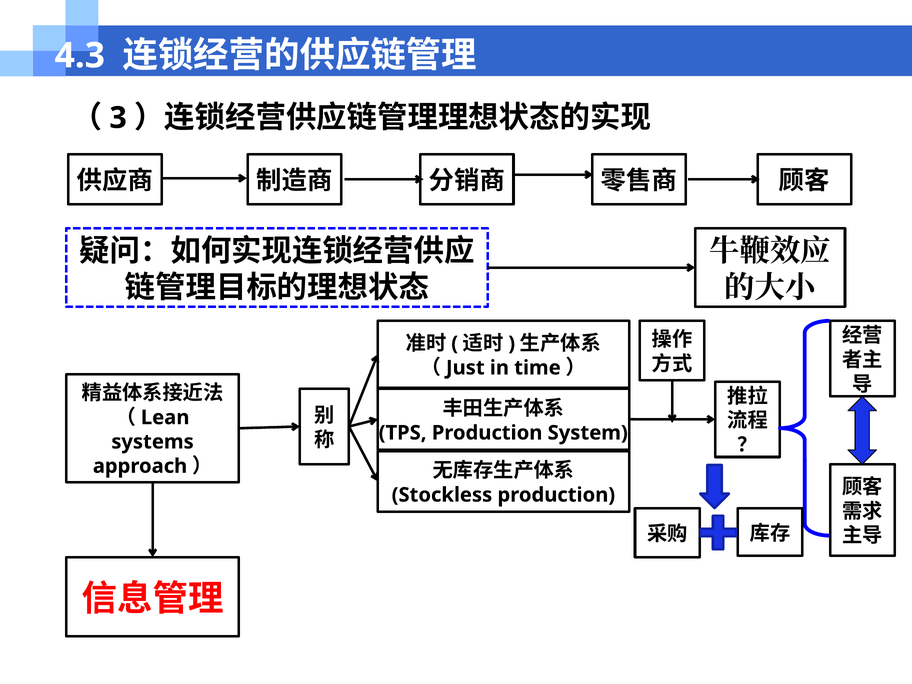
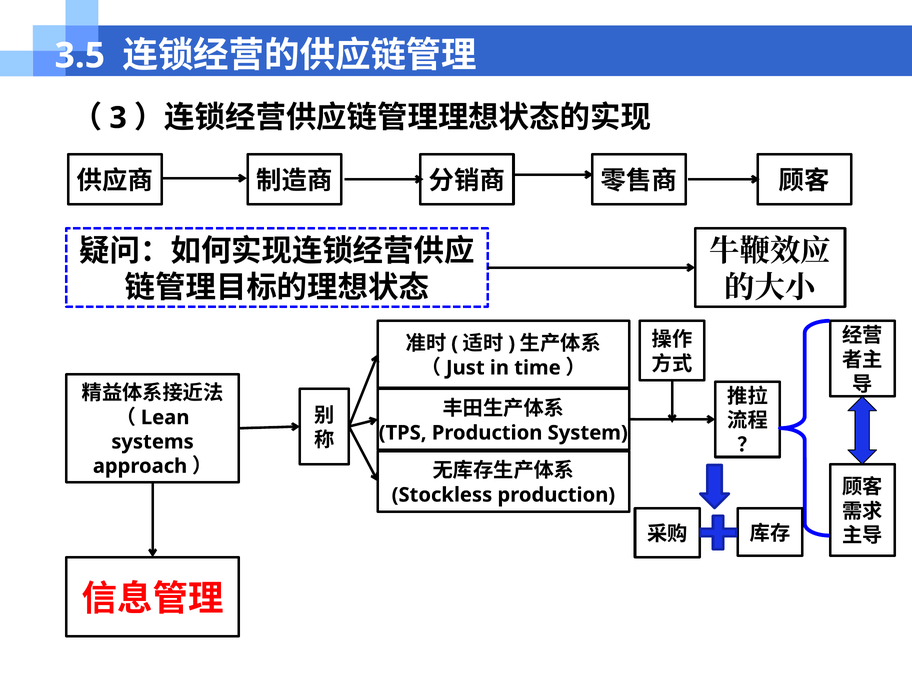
4.3: 4.3 -> 3.5 (80, 56)
